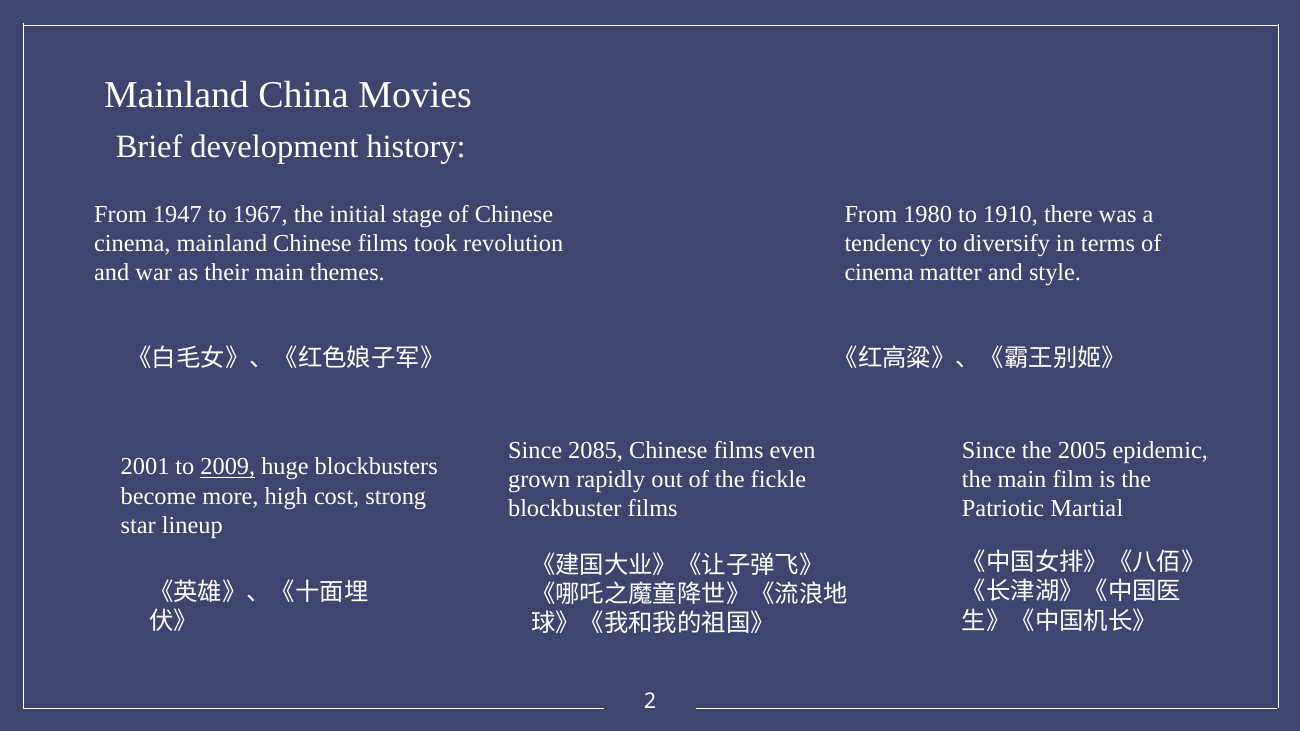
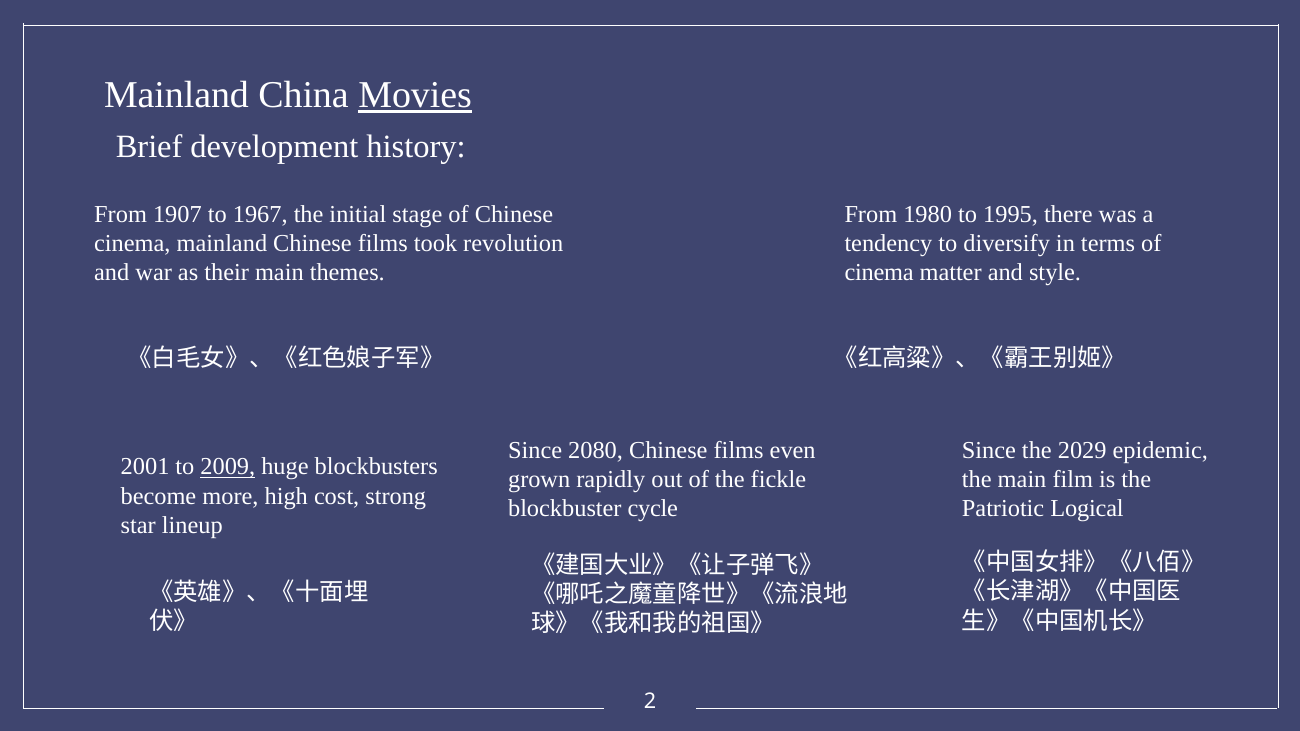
Movies underline: none -> present (415, 95)
1947: 1947 -> 1907 (177, 214)
1910: 1910 -> 1995 (1011, 214)
2085: 2085 -> 2080 (596, 450)
2005: 2005 -> 2029 (1082, 450)
blockbuster films: films -> cycle (653, 509)
Martial: Martial -> Logical (1087, 509)
